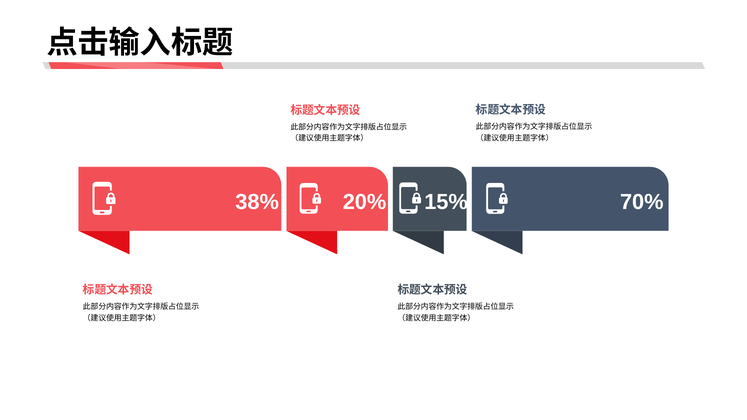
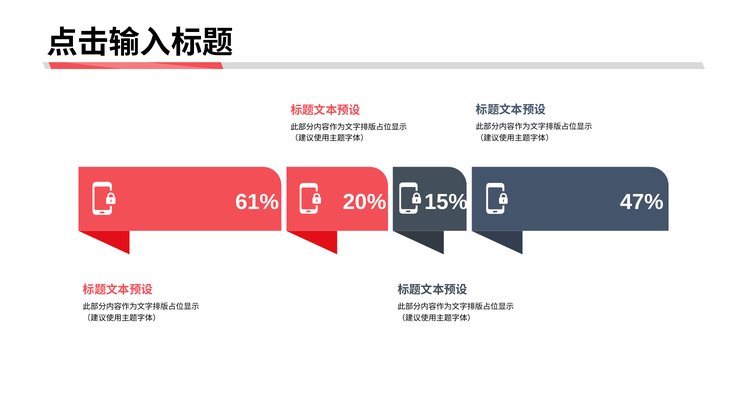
38%: 38% -> 61% (257, 202)
70%: 70% -> 47% (642, 202)
